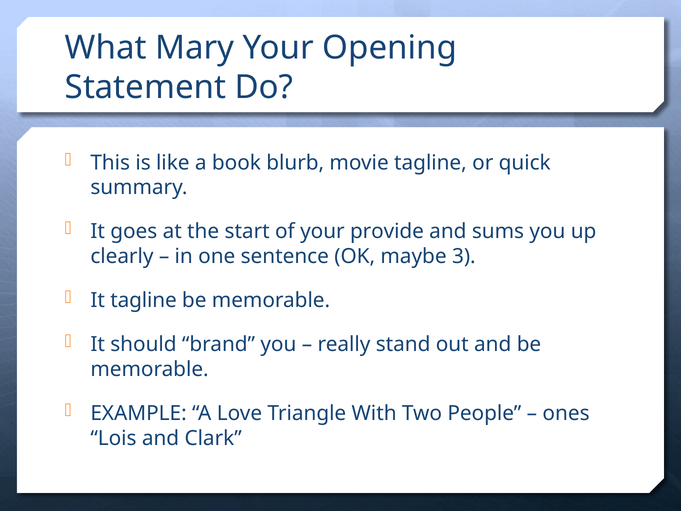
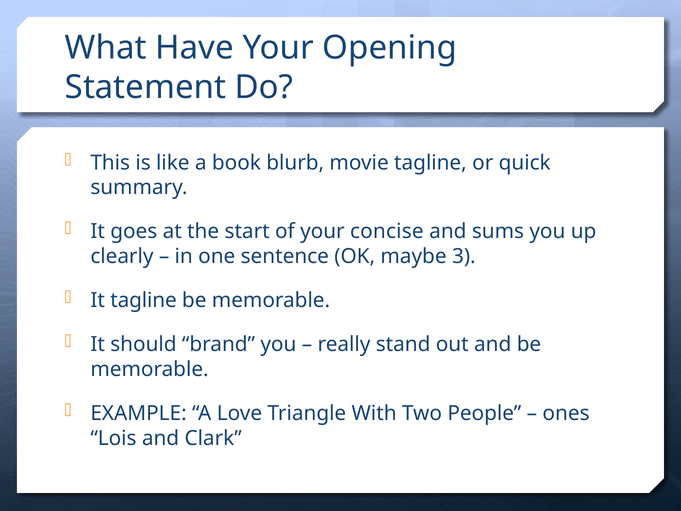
Mary: Mary -> Have (195, 48)
provide: provide -> concise (387, 231)
